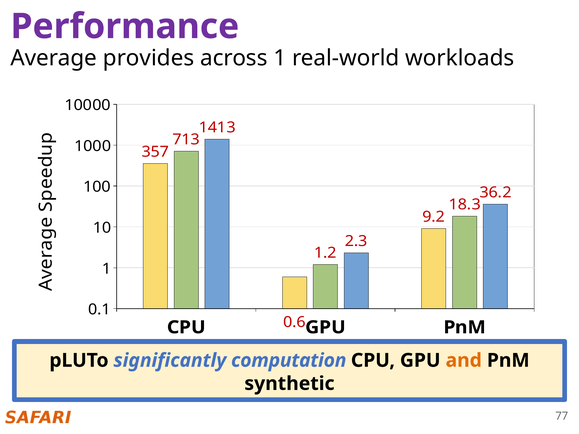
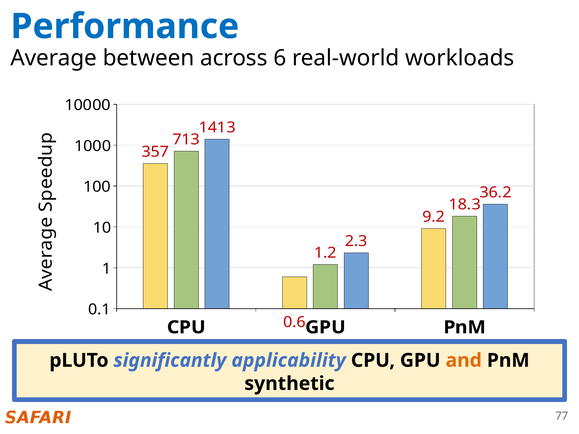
Performance colour: purple -> blue (125, 26)
provides: provides -> between (149, 58)
across 1: 1 -> 6 (280, 58)
computation: computation -> applicability (289, 361)
